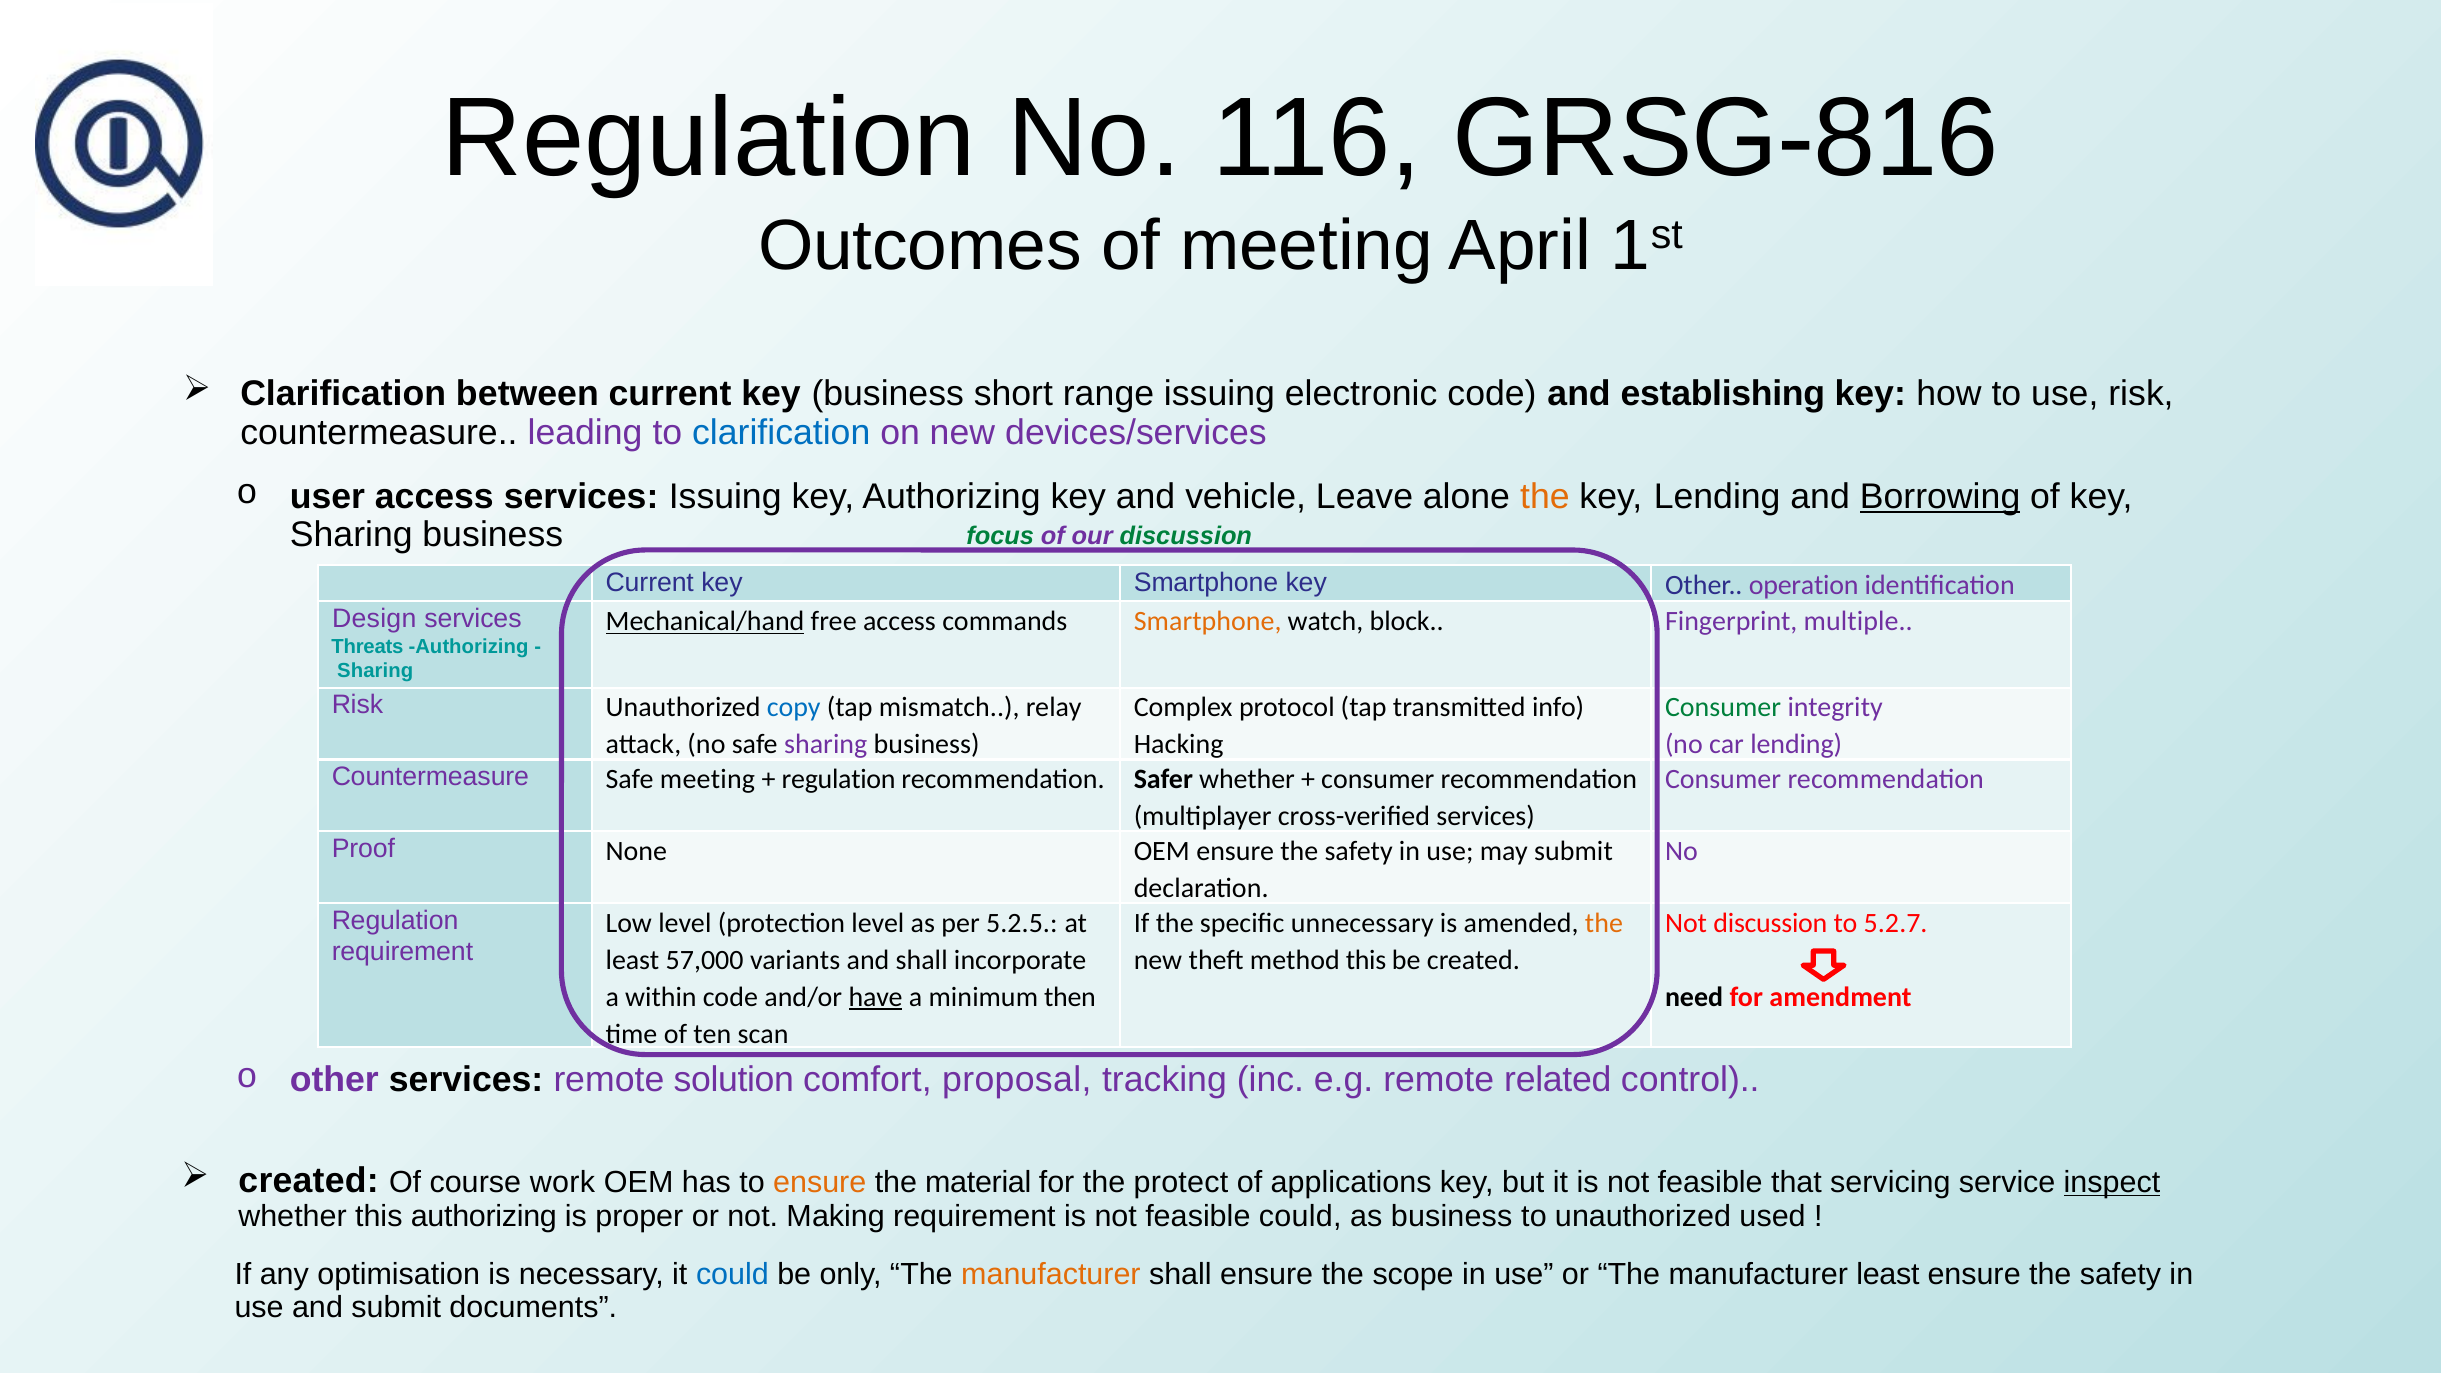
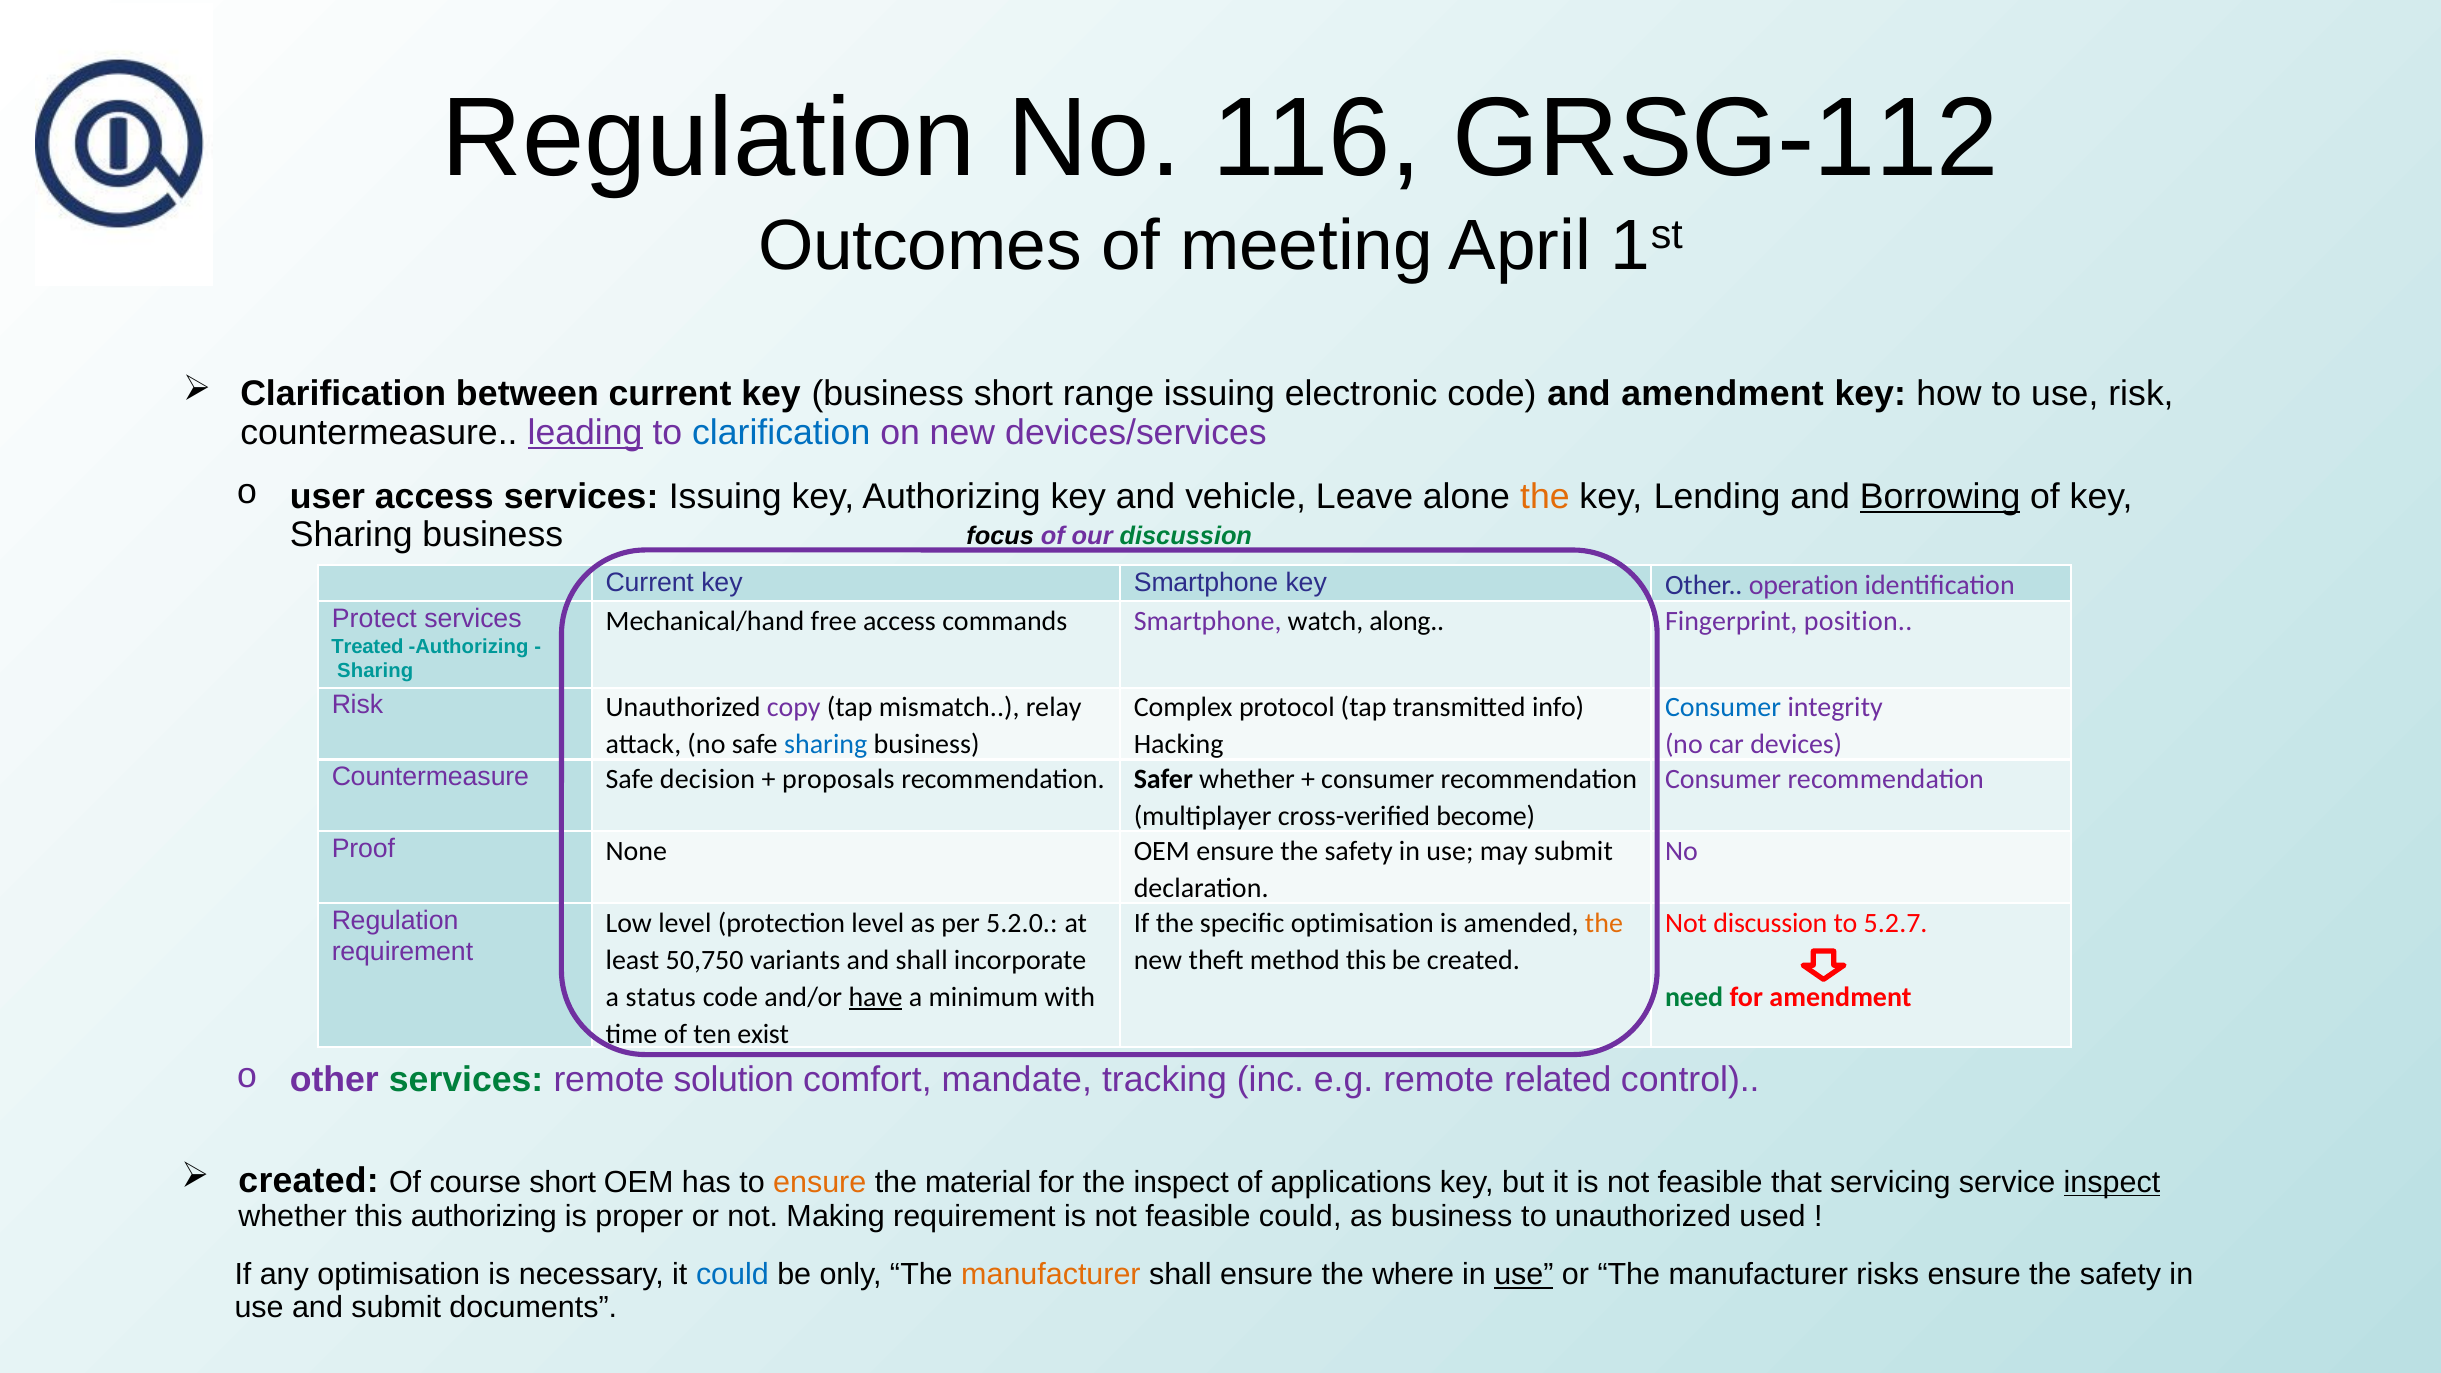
GRSG-816: GRSG-816 -> GRSG-112 (1726, 139)
and establishing: establishing -> amendment (1723, 394)
leading underline: none -> present (585, 433)
focus colour: green -> black (1000, 536)
Design: Design -> Protect (374, 619)
Mechanical/hand underline: present -> none (705, 621)
Smartphone colour: orange -> purple (1208, 621)
block: block -> along (1407, 621)
multiple: multiple -> position (1858, 621)
Threats: Threats -> Treated (367, 646)
copy colour: blue -> purple (794, 708)
Consumer colour: green -> blue (1723, 708)
sharing colour: purple -> blue (826, 745)
car lending: lending -> devices (1796, 745)
Safe meeting: meeting -> decision (708, 780)
regulation: regulation -> proposals (838, 780)
cross-verified services: services -> become (1486, 816)
5.2.5: 5.2.5 -> 5.2.0 (1022, 923)
specific unnecessary: unnecessary -> optimisation (1362, 923)
57,000: 57,000 -> 50,750 (705, 960)
within: within -> status (661, 997)
then: then -> with (1070, 997)
need colour: black -> green (1694, 997)
scan: scan -> exist (763, 1034)
services colour: black -> green (466, 1080)
proposal: proposal -> mandate (1017, 1080)
course work: work -> short (563, 1183)
the protect: protect -> inspect (1181, 1183)
scope: scope -> where (1413, 1275)
use underline: none -> present (1524, 1275)
manufacturer least: least -> risks (1888, 1275)
